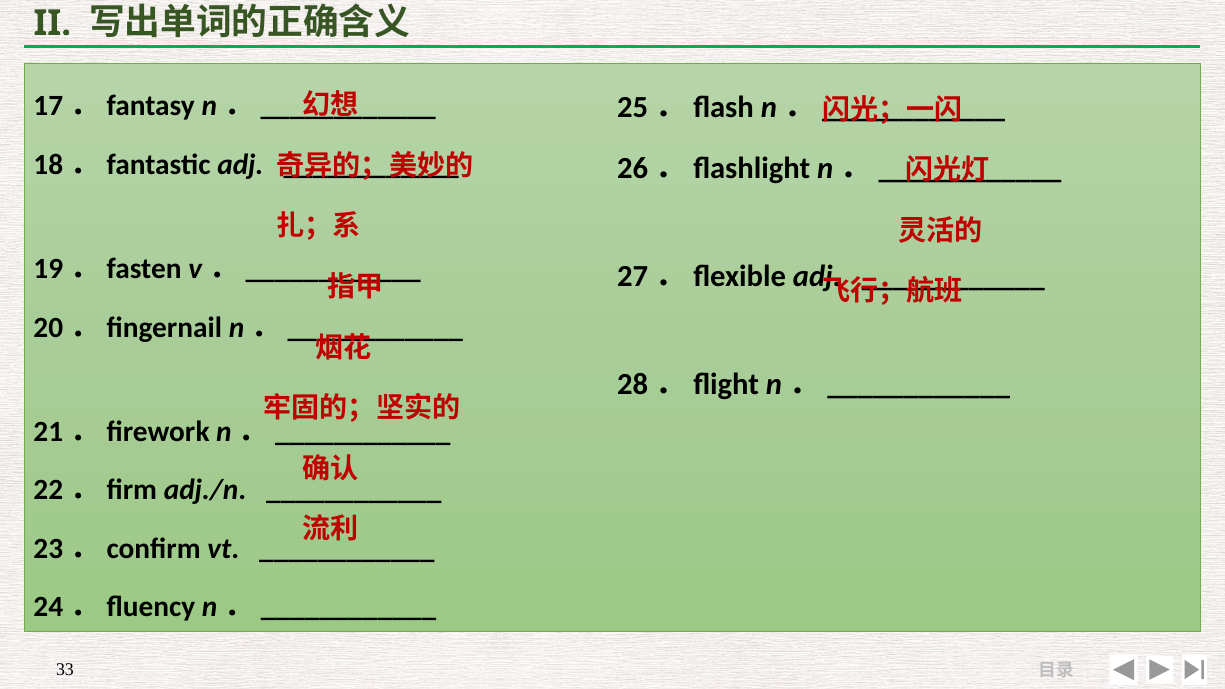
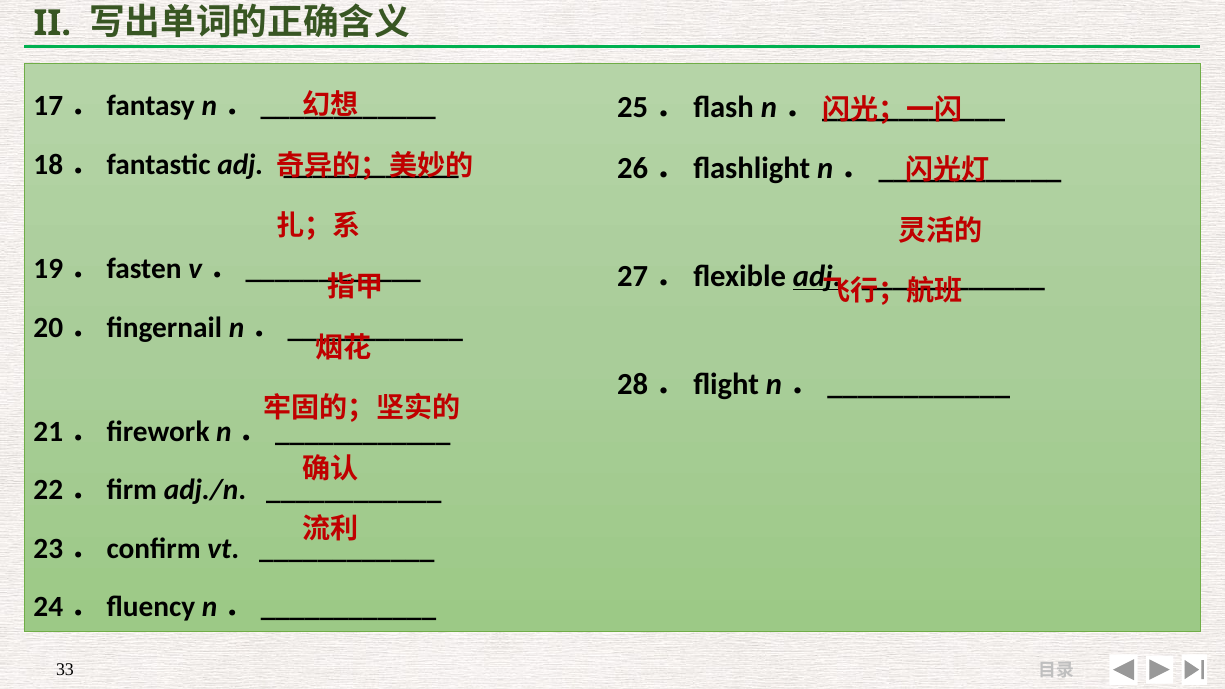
adj underline: none -> present (817, 276)
